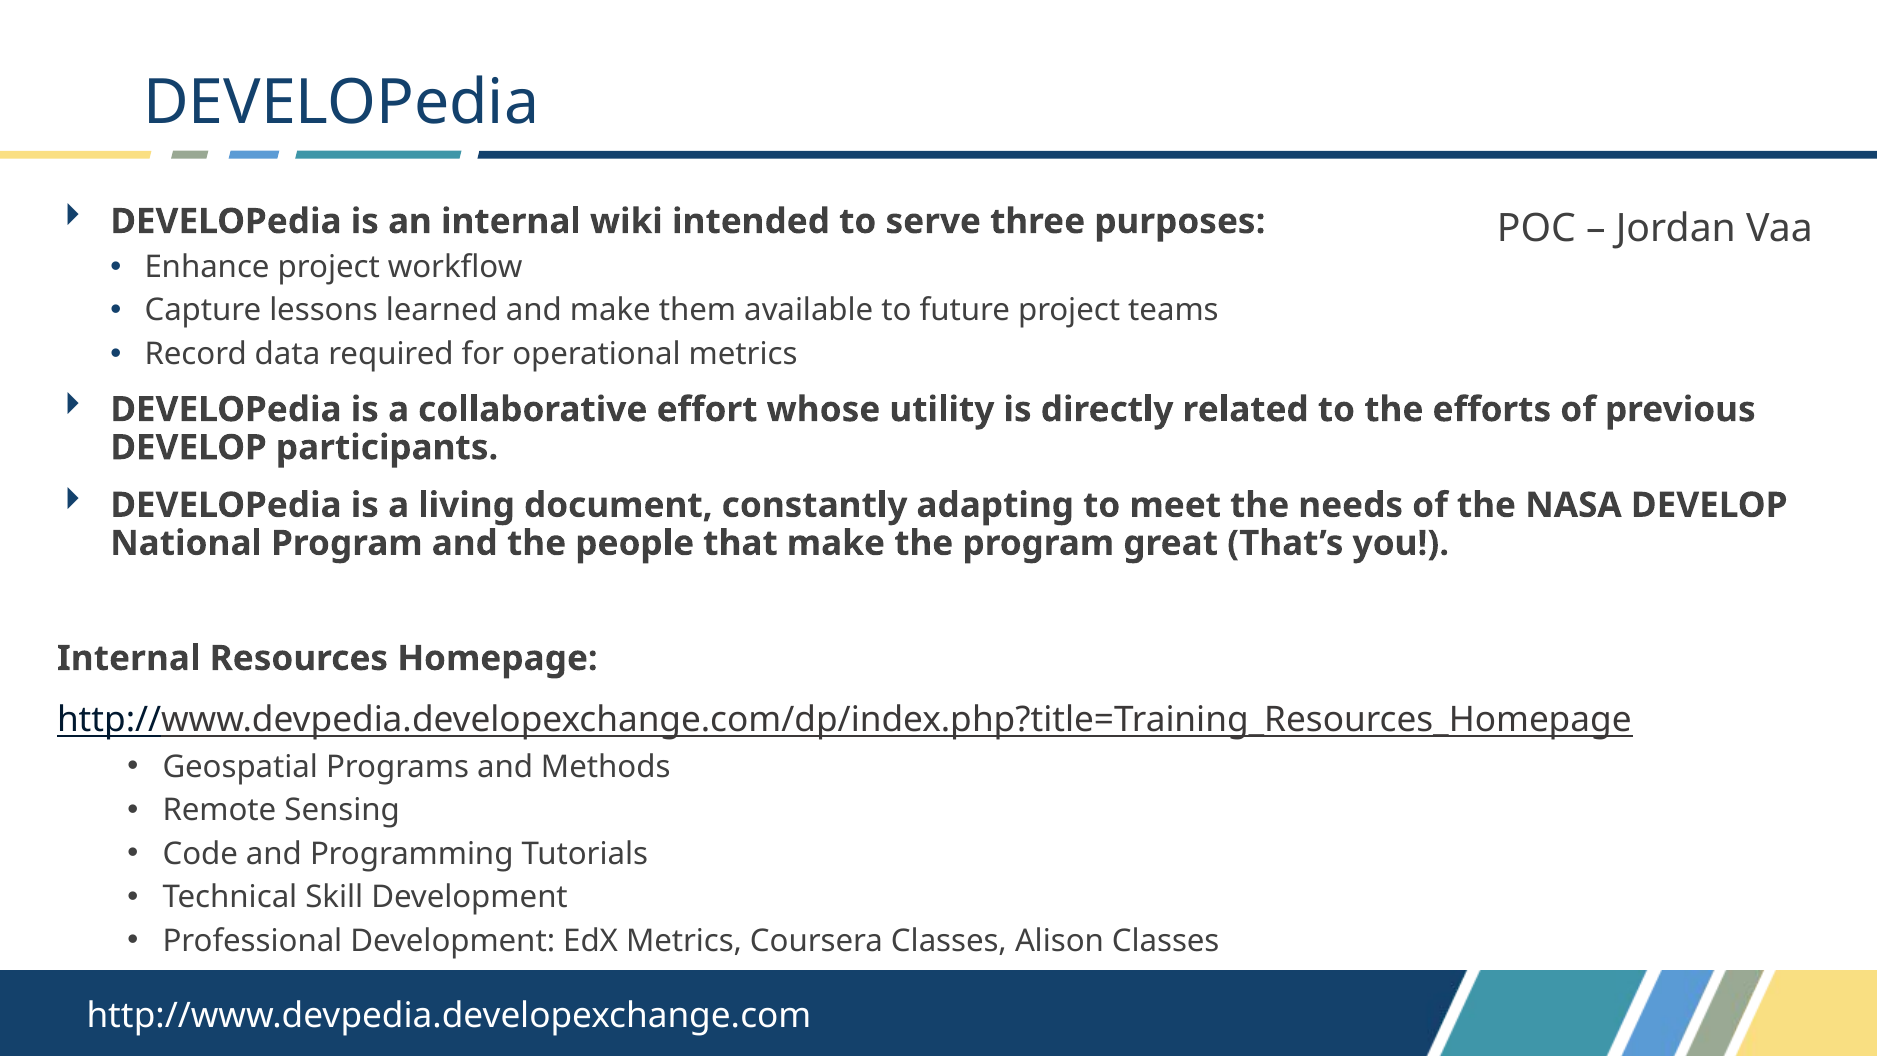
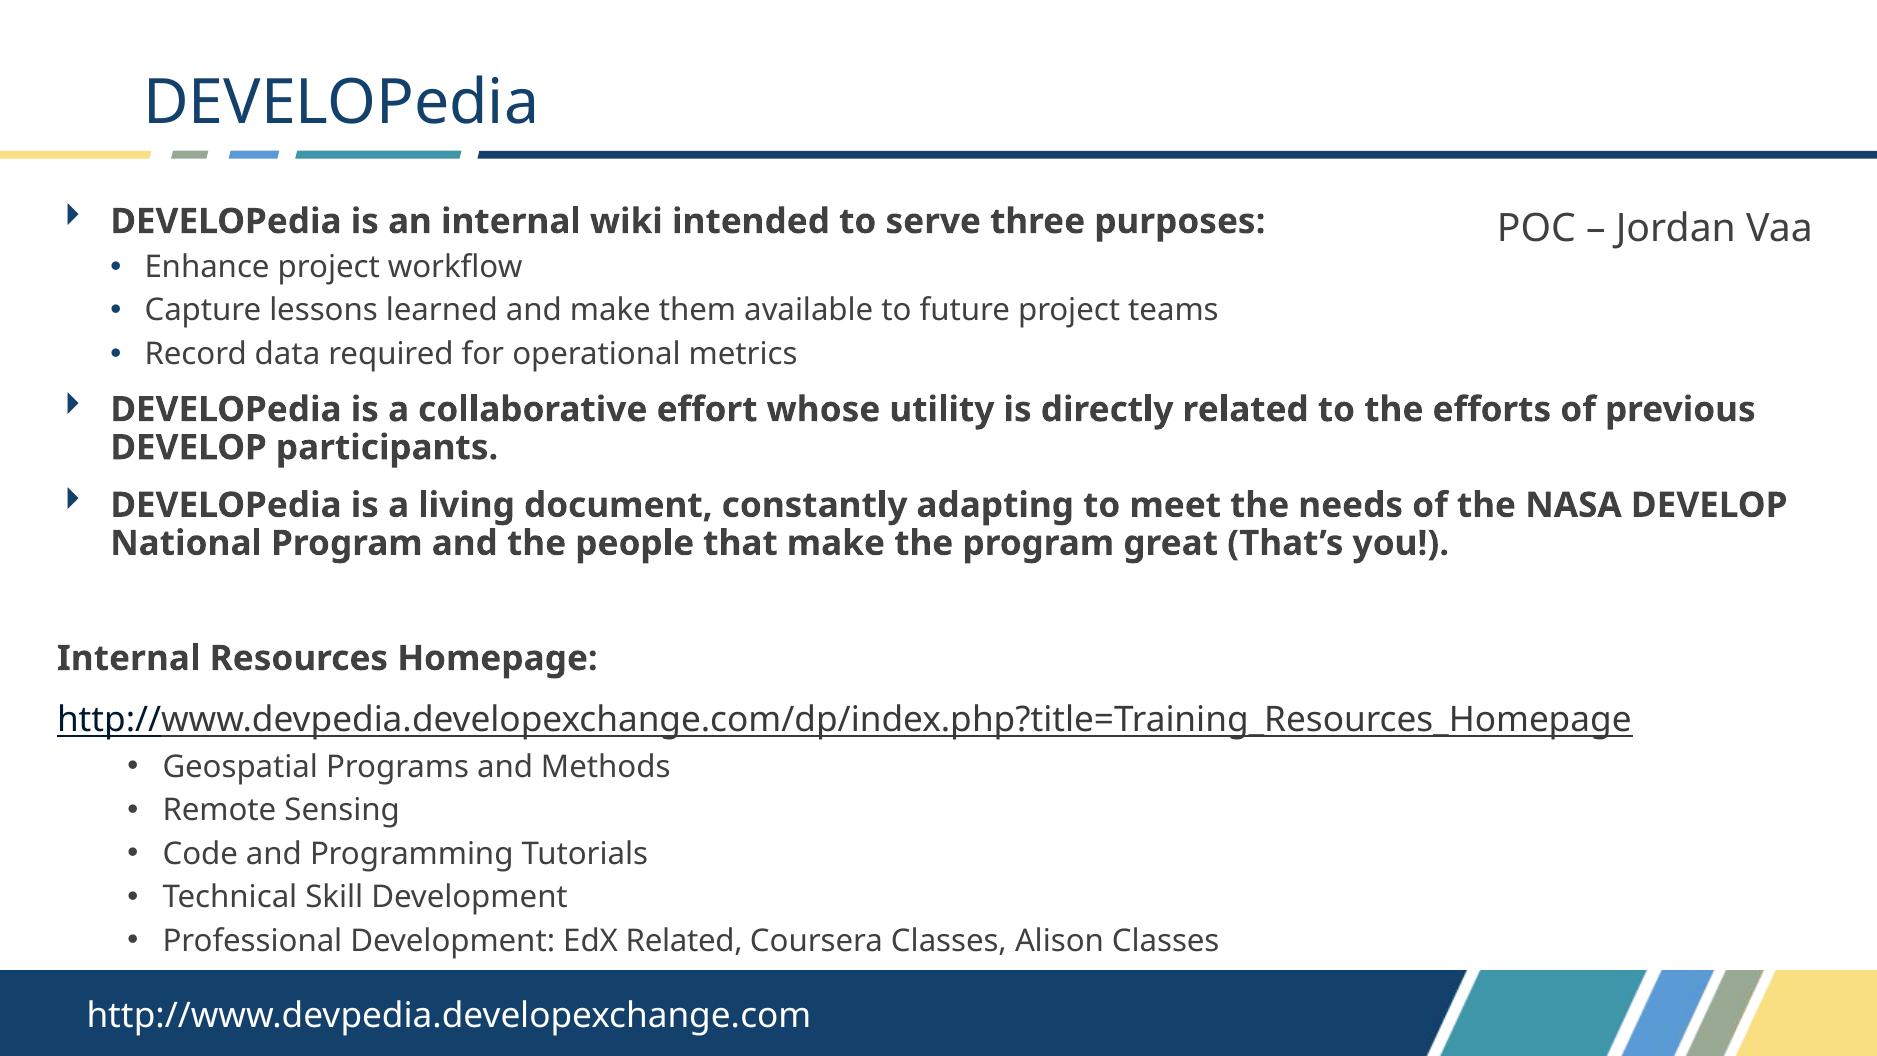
EdX Metrics: Metrics -> Related (684, 941)
